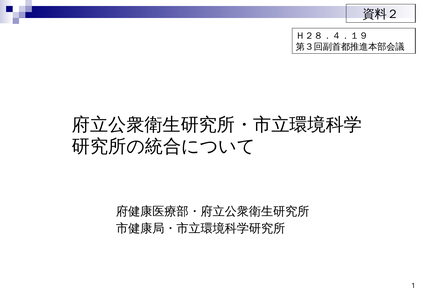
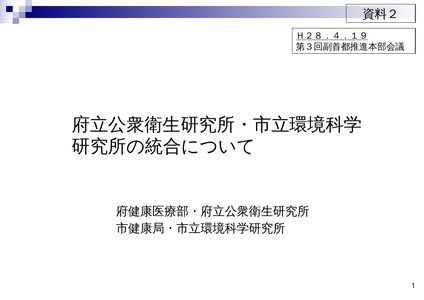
Ｈ２８．４．１９ underline: none -> present (332, 36)
